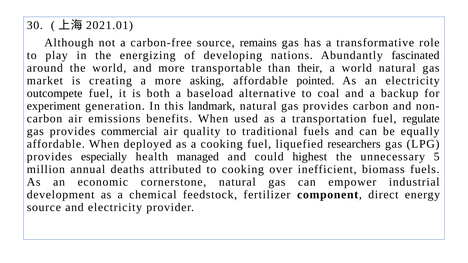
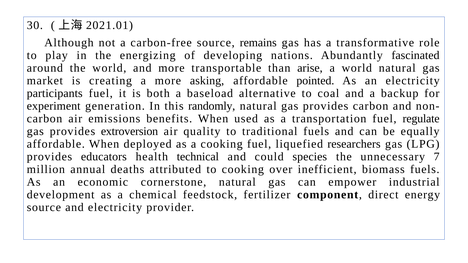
their: their -> arise (310, 68)
outcompete: outcompete -> participants (55, 93)
landmark: landmark -> randomly (212, 106)
commercial: commercial -> extroversion (130, 132)
especially: especially -> educators (104, 157)
managed: managed -> technical (198, 157)
highest: highest -> species (310, 157)
5: 5 -> 7 (437, 157)
